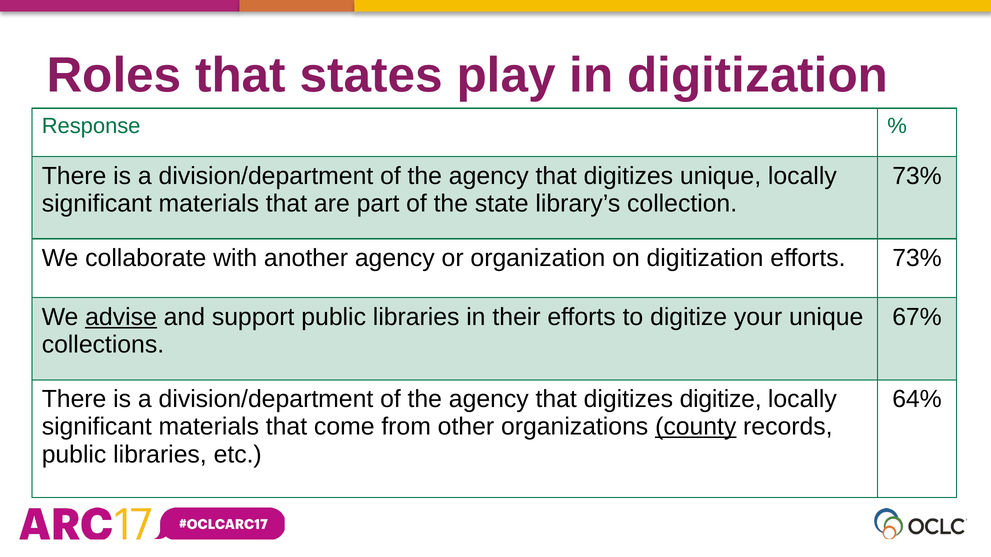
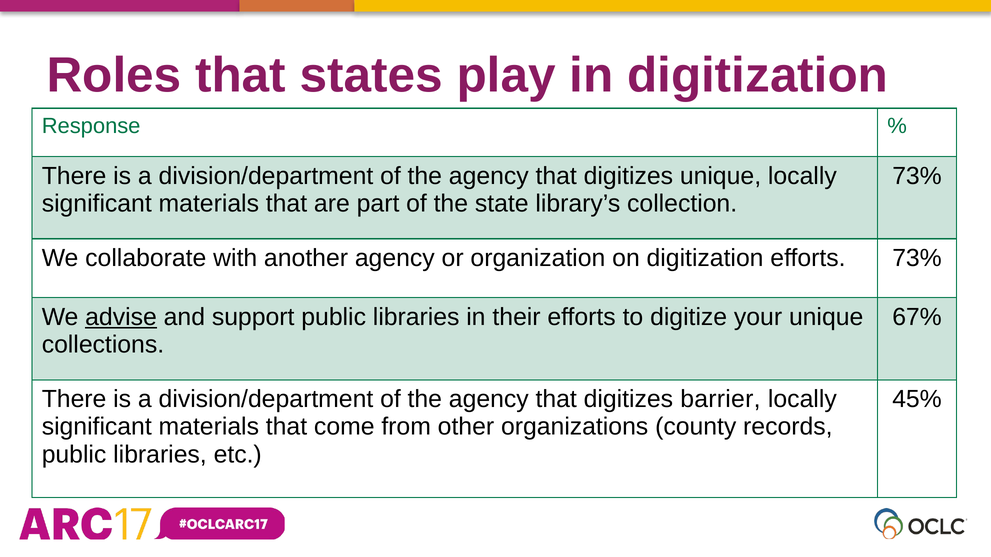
digitizes digitize: digitize -> barrier (720, 399)
64%: 64% -> 45% (917, 399)
county underline: present -> none (696, 427)
